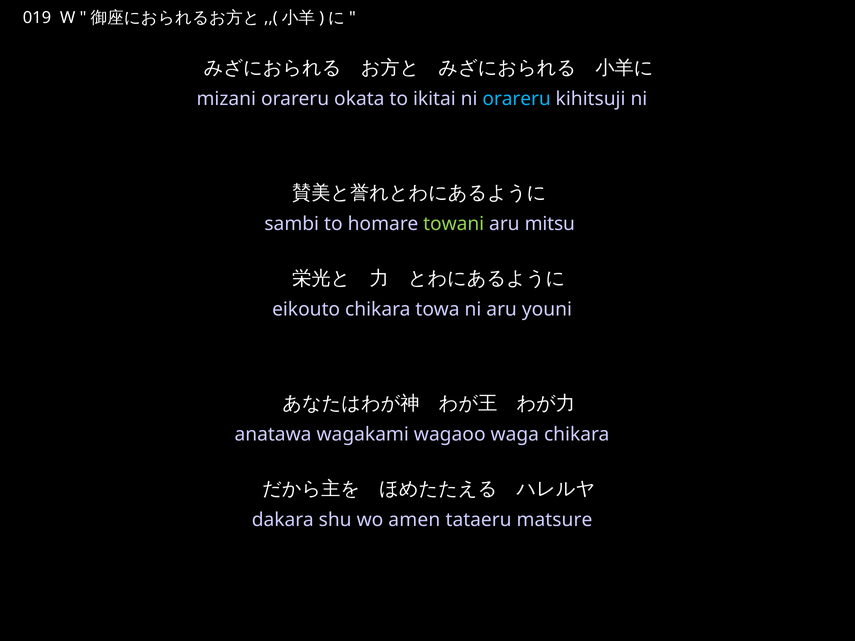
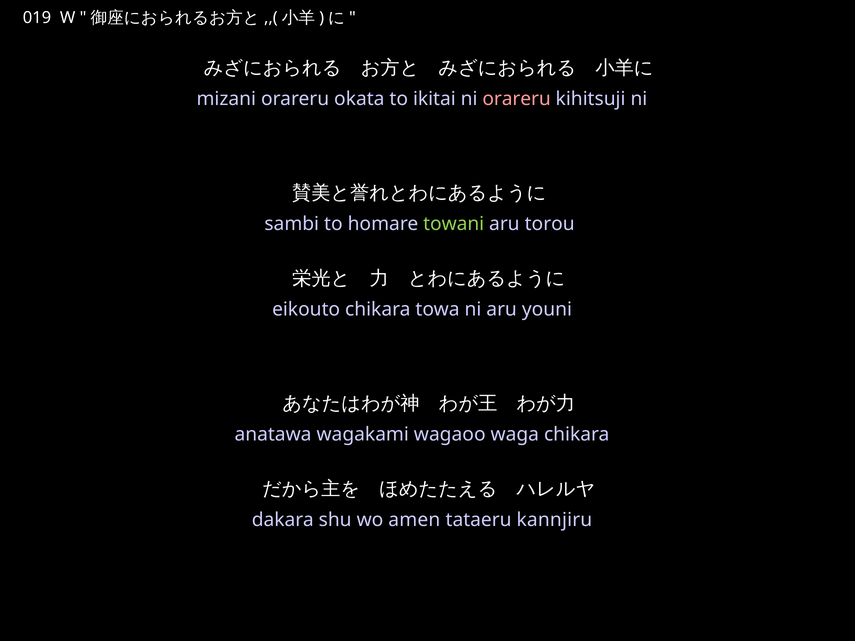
orareru colour: light blue -> pink (517, 99)
mitsu: mitsu -> torou (550, 224)
matsure: matsure -> kannjiru (554, 520)
